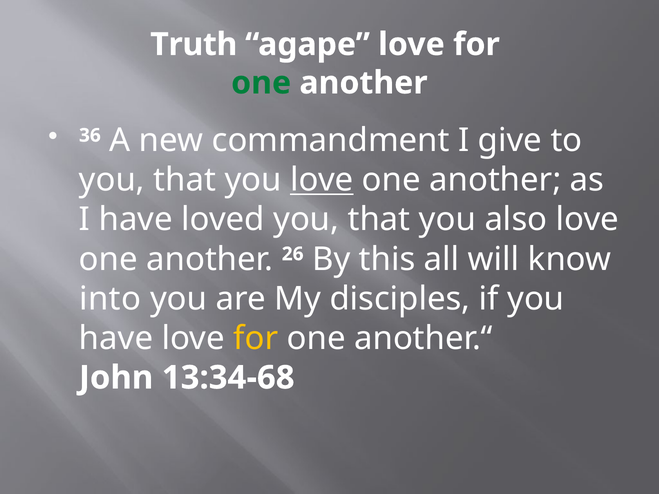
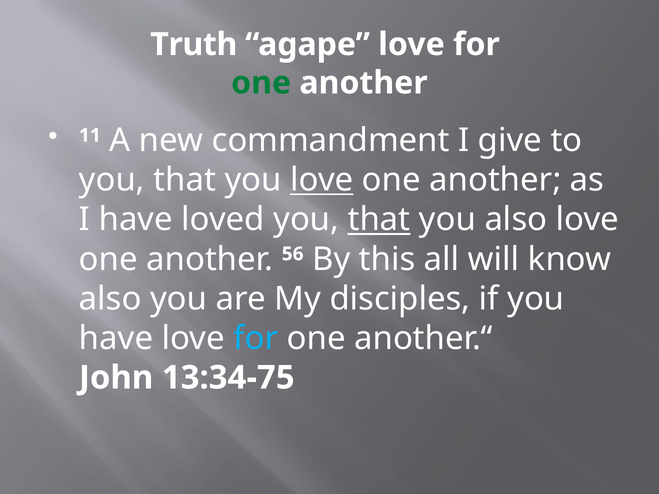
36: 36 -> 11 (90, 135)
that underline: none -> present (379, 220)
26: 26 -> 56 (293, 254)
into: into -> also (110, 299)
for colour: yellow -> light blue (256, 338)
13:34-68: 13:34-68 -> 13:34-75 (228, 378)
